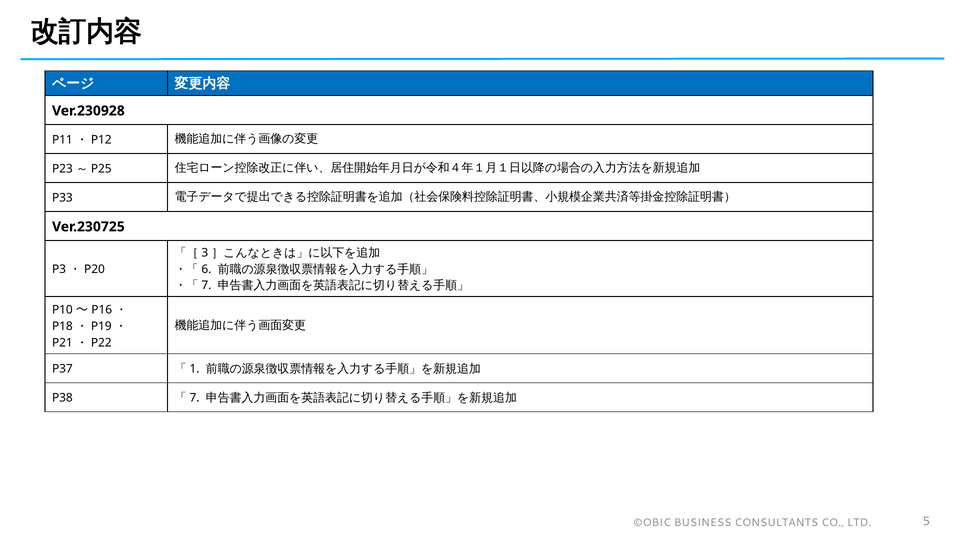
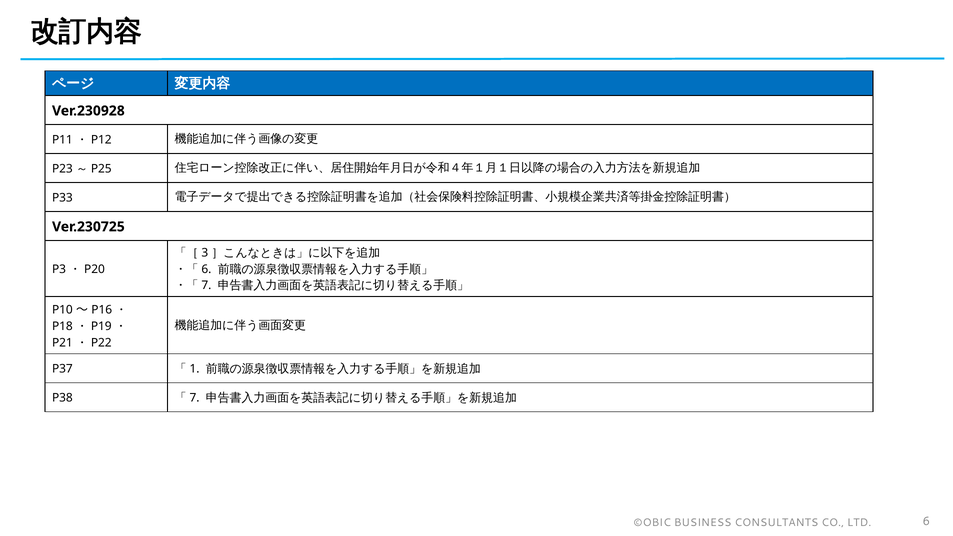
LTD 5: 5 -> 6 (926, 521)
